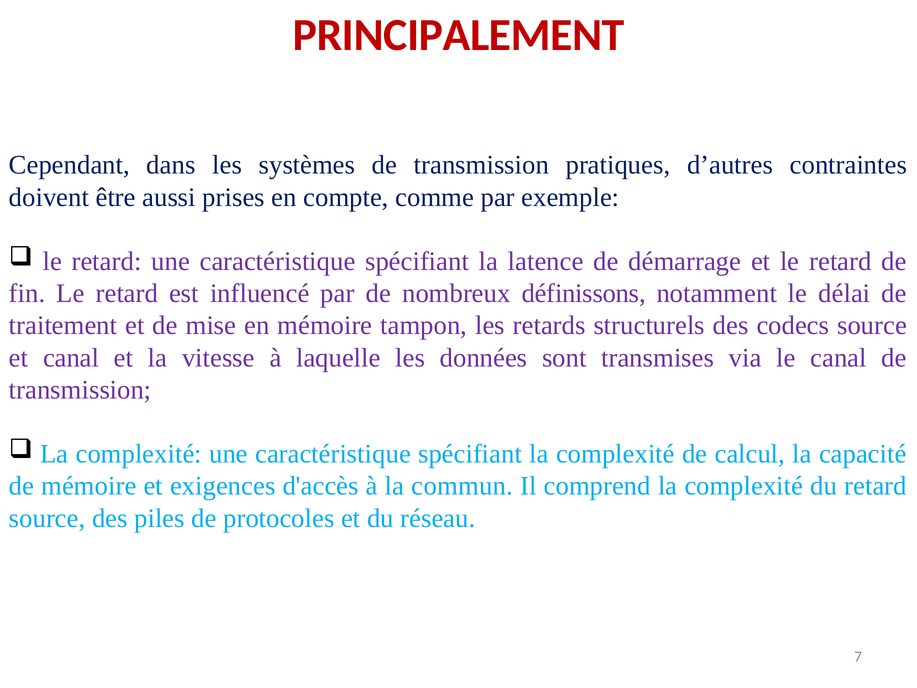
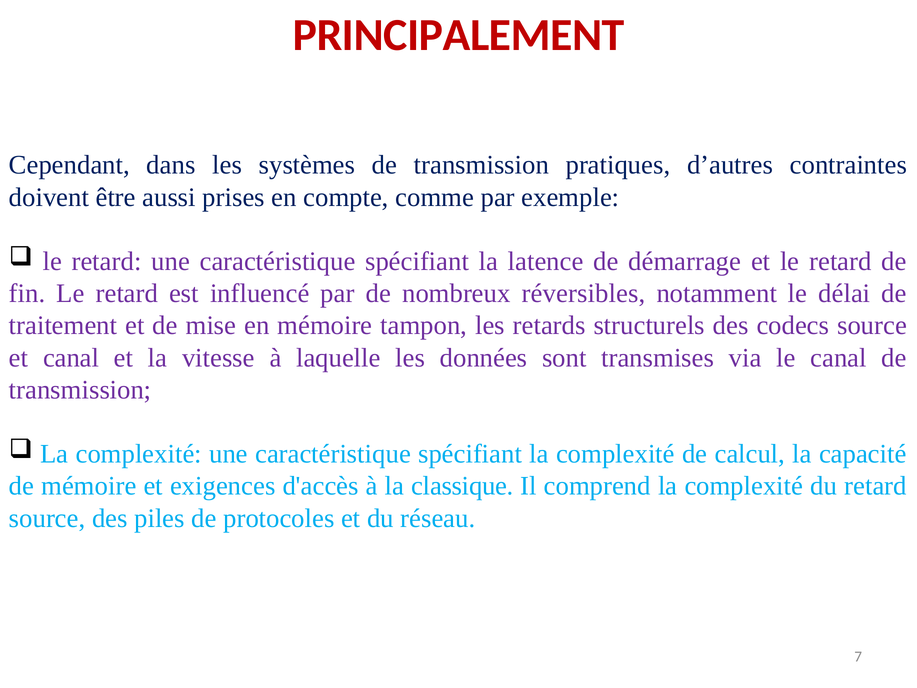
définissons: définissons -> réversibles (584, 293)
commun: commun -> classique (462, 486)
